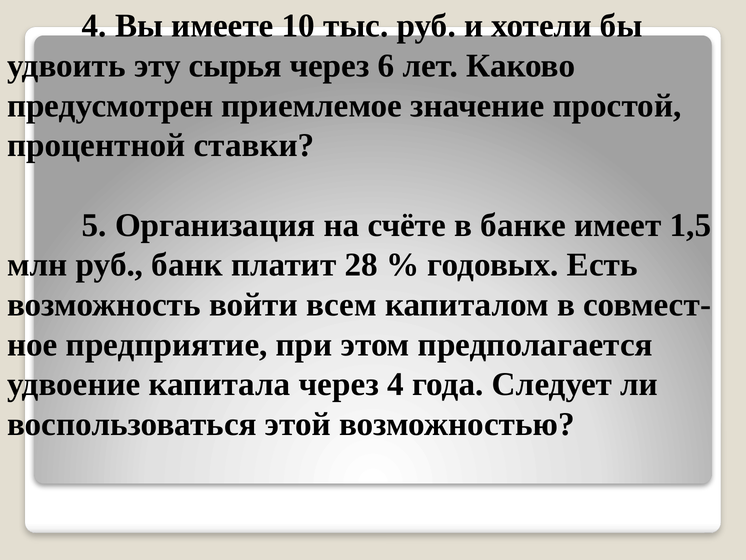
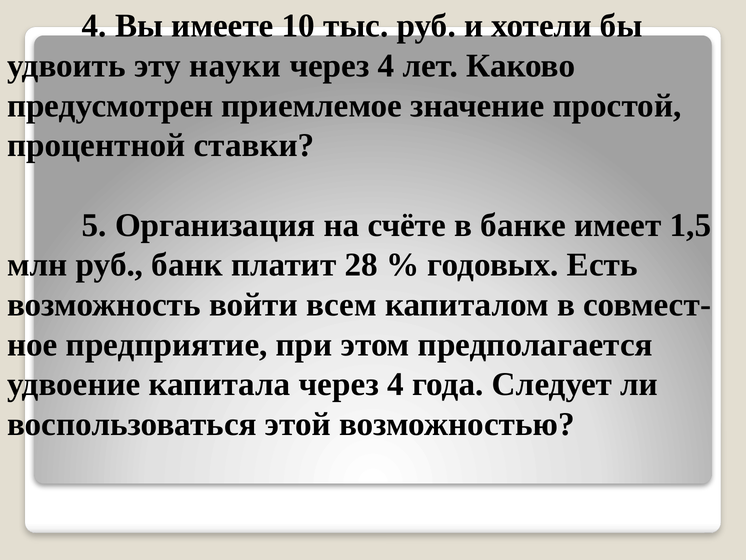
сырья: сырья -> науки (235, 66)
через 6: 6 -> 4 (386, 66)
